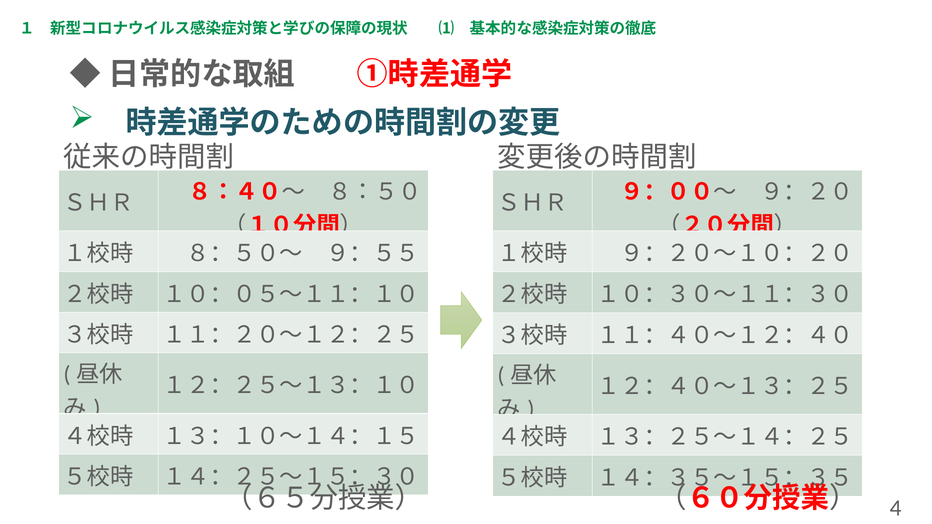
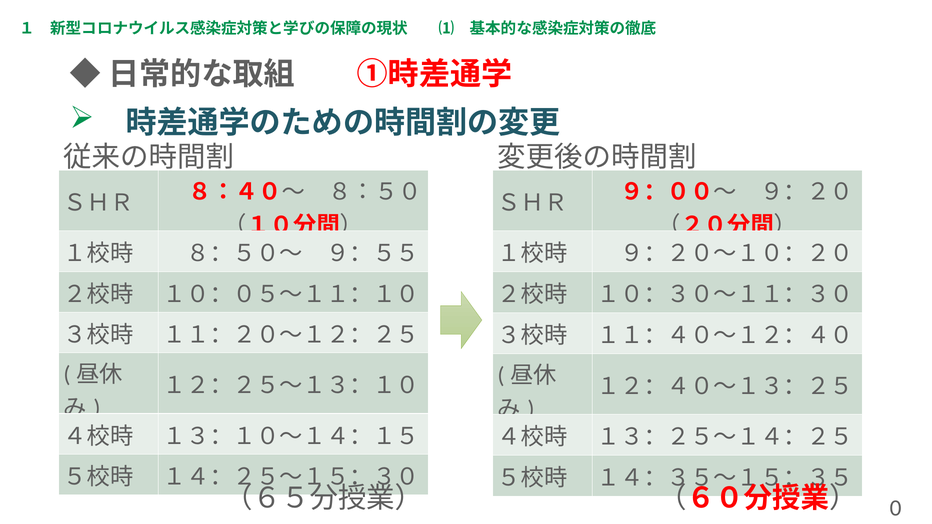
4: 4 -> 0 (896, 508)
